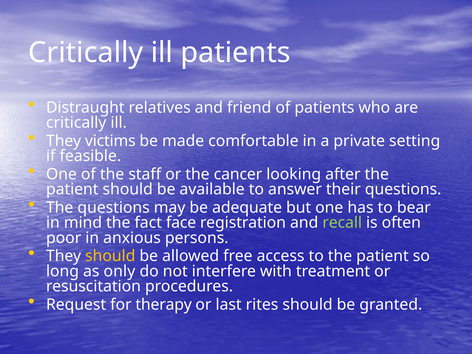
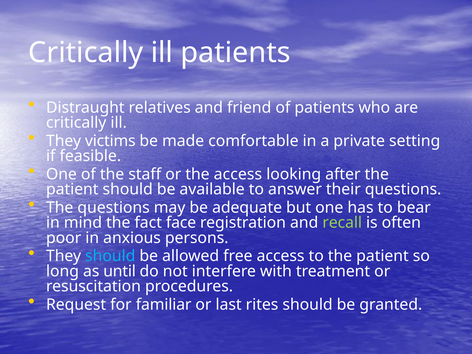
the cancer: cancer -> access (238, 174)
should colour: yellow -> light blue (110, 256)
only: only -> until (120, 271)
therapy: therapy -> familiar (164, 305)
